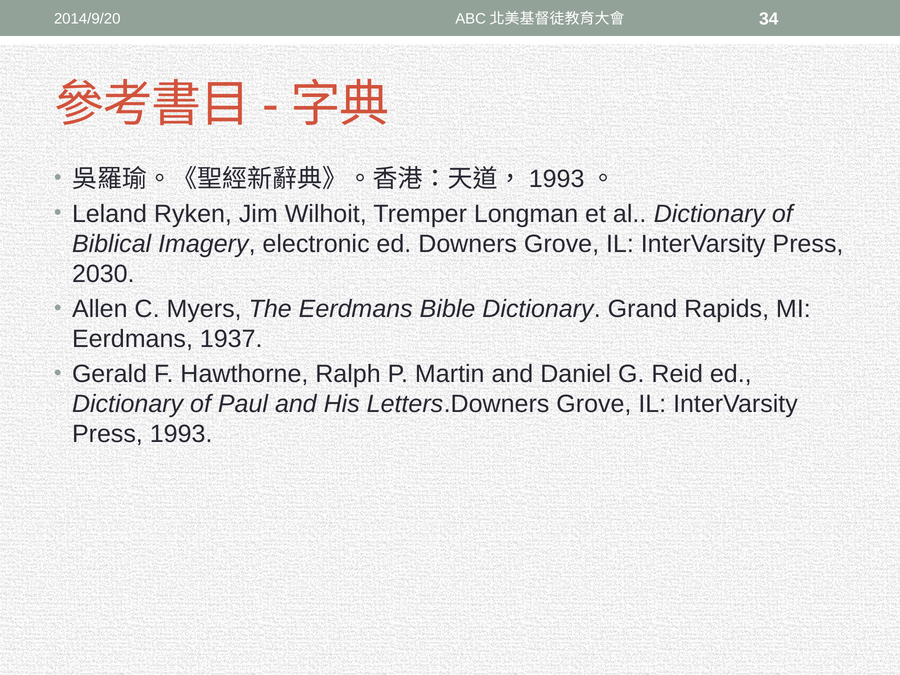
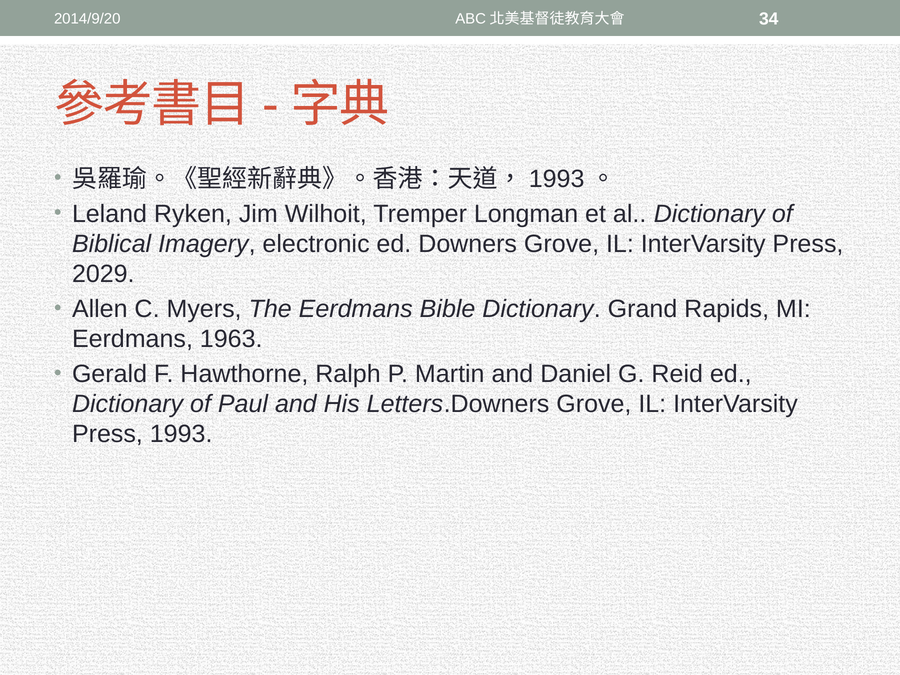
2030: 2030 -> 2029 (103, 274)
1937: 1937 -> 1963 (231, 339)
